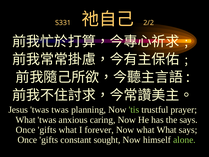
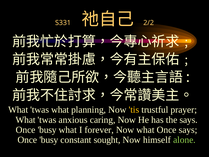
Jesus: Jesus -> What (18, 110)
twas twas: twas -> what (60, 110)
tis colour: light green -> yellow (134, 110)
gifts: gifts -> busy (47, 130)
what What: What -> Once (167, 130)
gifts: gifts -> busy (49, 140)
